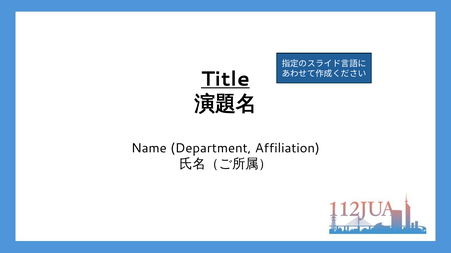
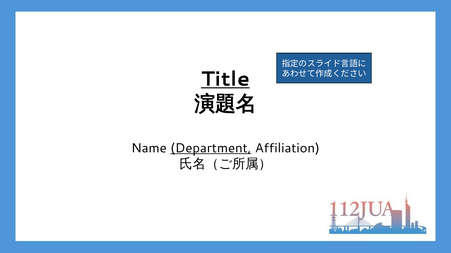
Department underline: none -> present (211, 148)
